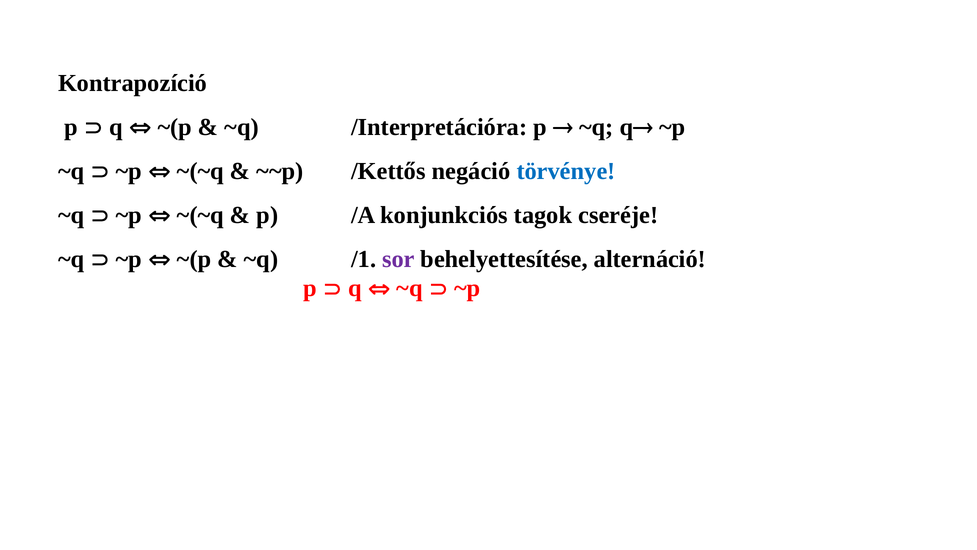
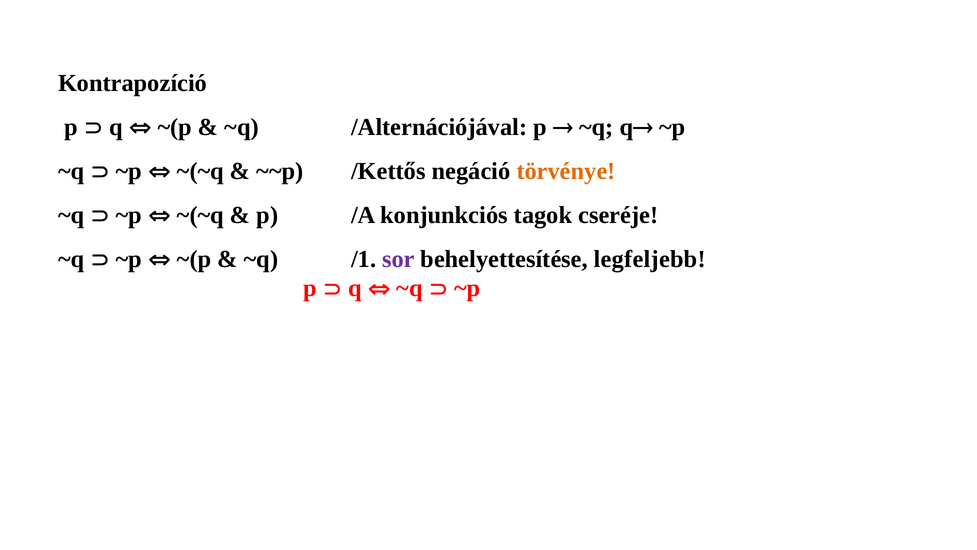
/Interpretációra: /Interpretációra -> /Alternációjával (439, 127)
törvénye colour: blue -> orange (566, 171)
alternáció: alternáció -> legfeljebb (650, 259)
